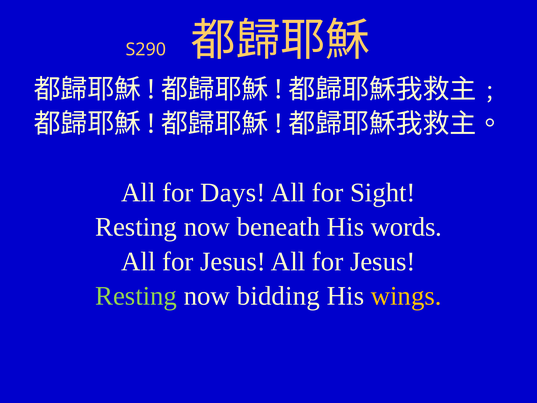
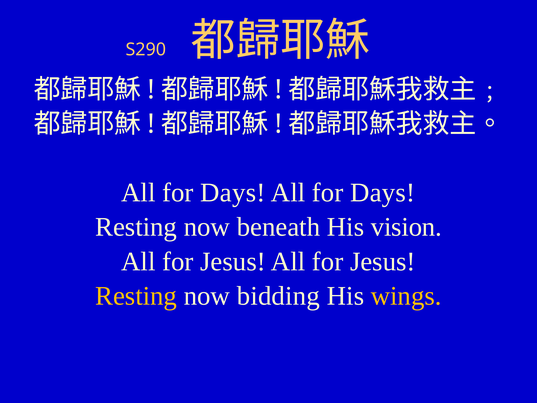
Sight: Sight -> Days (383, 193)
words: words -> vision (406, 227)
Resting colour: light green -> yellow (136, 296)
